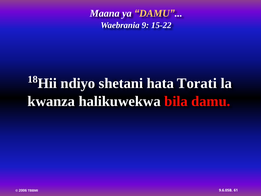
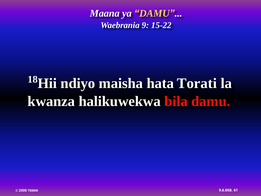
shetani: shetani -> maisha (121, 83)
